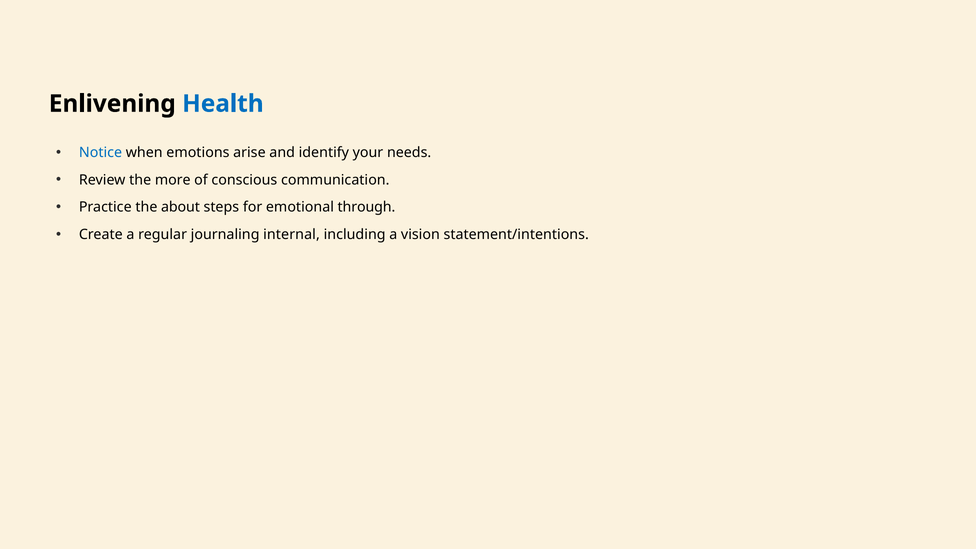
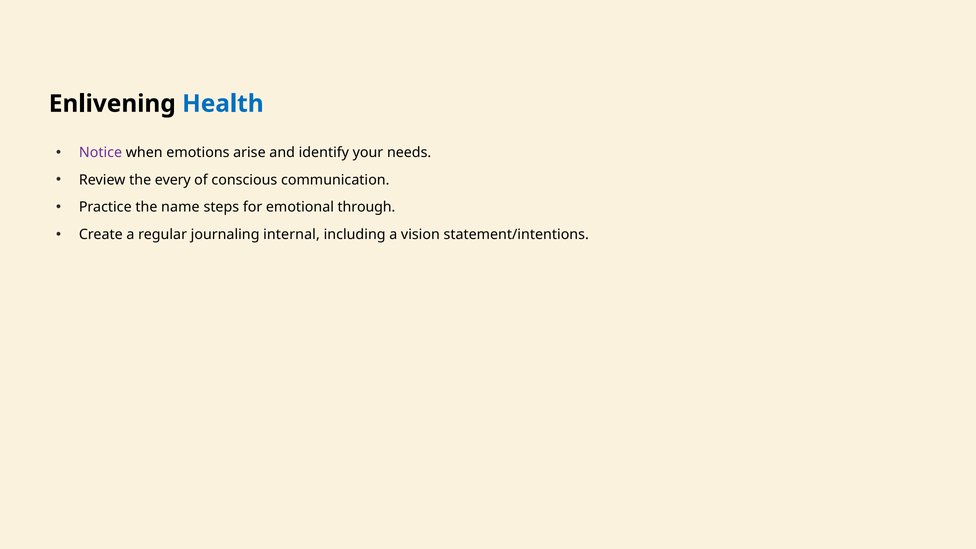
Notice colour: blue -> purple (101, 153)
more: more -> every (173, 180)
about: about -> name (180, 207)
